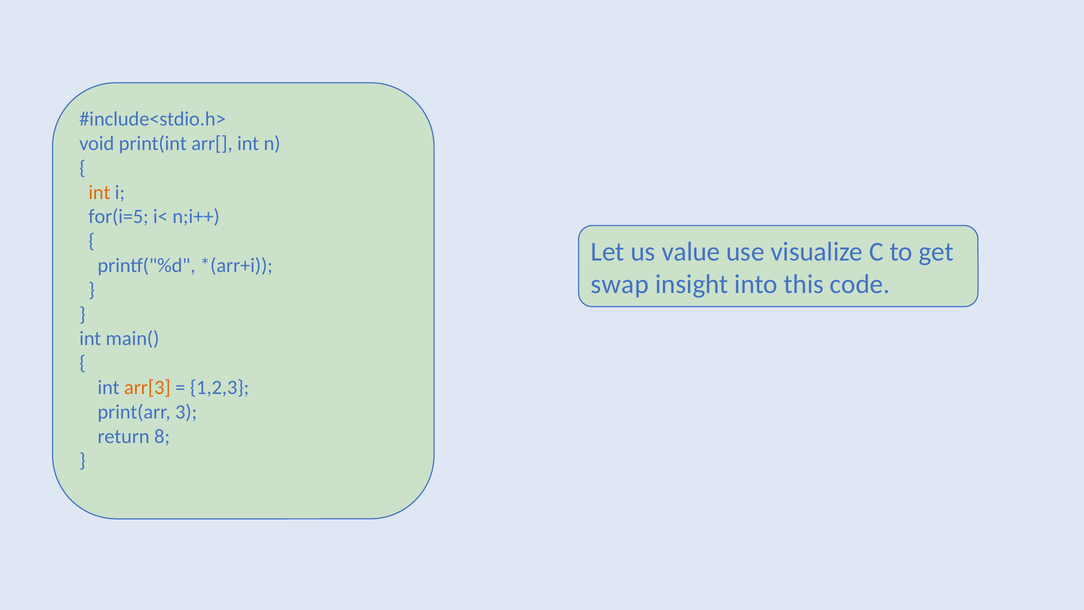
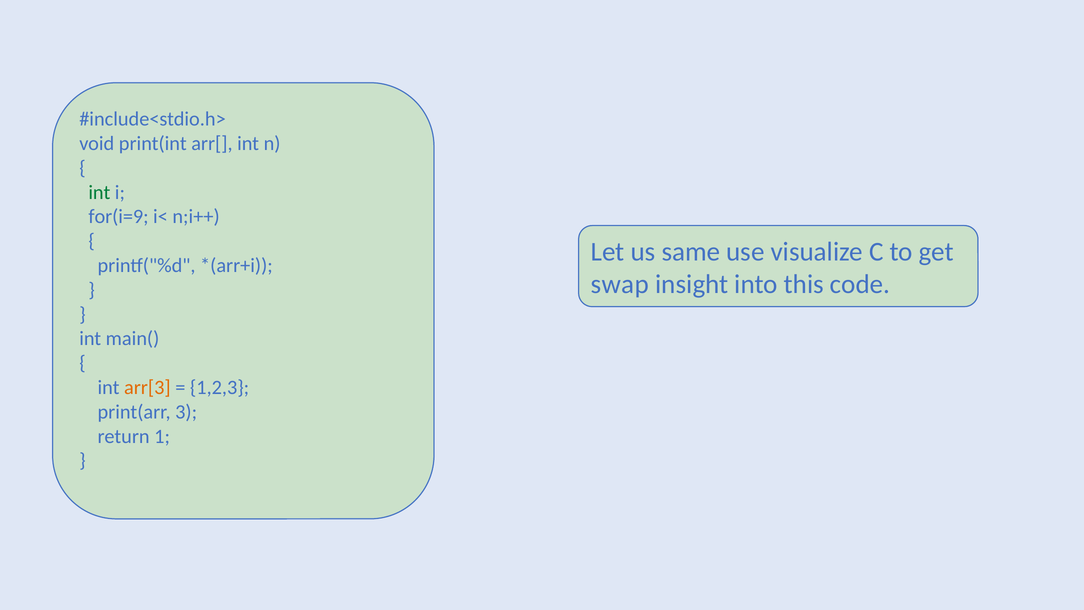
int colour: orange -> green (99, 192)
for(i=5: for(i=5 -> for(i=9 (118, 217)
value: value -> same (691, 252)
8: 8 -> 1 (162, 436)
